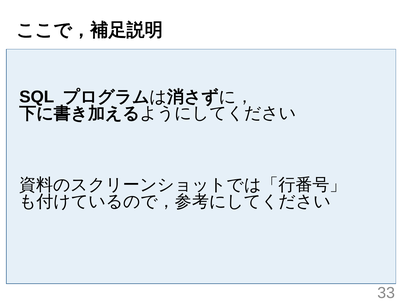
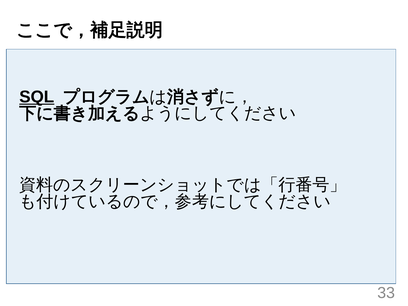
SQL underline: none -> present (37, 97)
